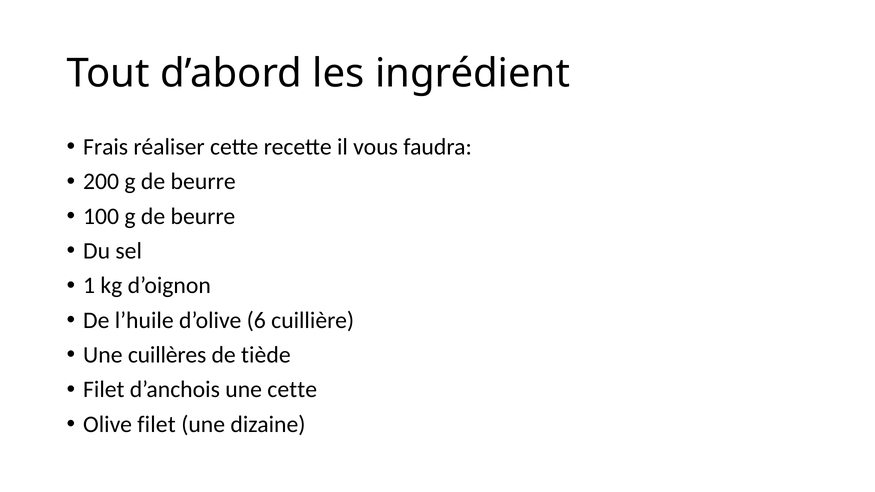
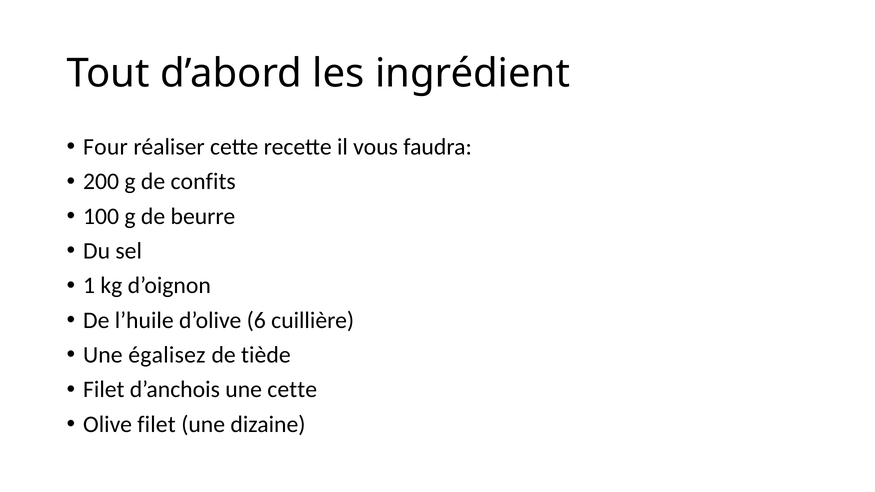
Frais: Frais -> Four (105, 147)
200 g de beurre: beurre -> confits (203, 182)
cuillères: cuillères -> égalisez (167, 355)
